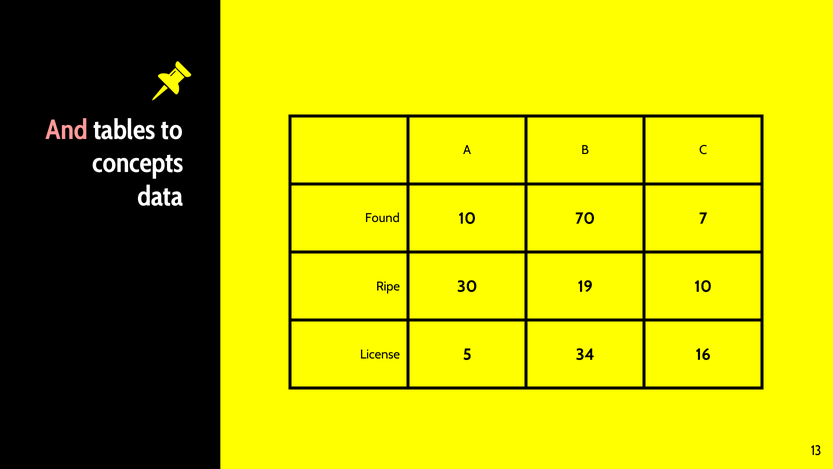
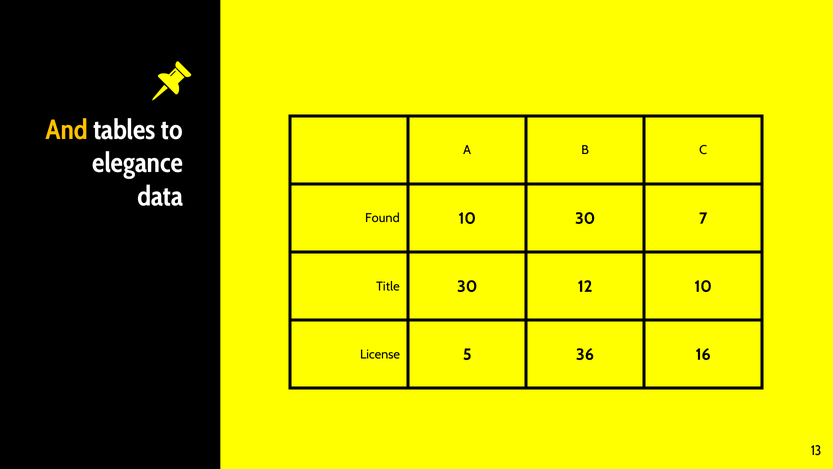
And colour: pink -> yellow (67, 130)
concepts: concepts -> elegance (138, 163)
10 70: 70 -> 30 (585, 218)
Ripe: Ripe -> Title (388, 286)
19: 19 -> 12 (585, 286)
34: 34 -> 36 (585, 354)
